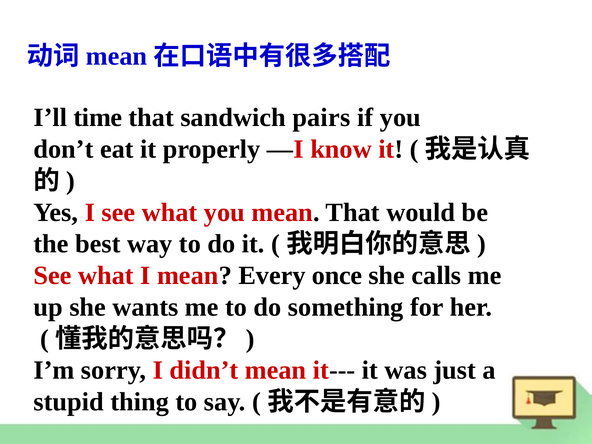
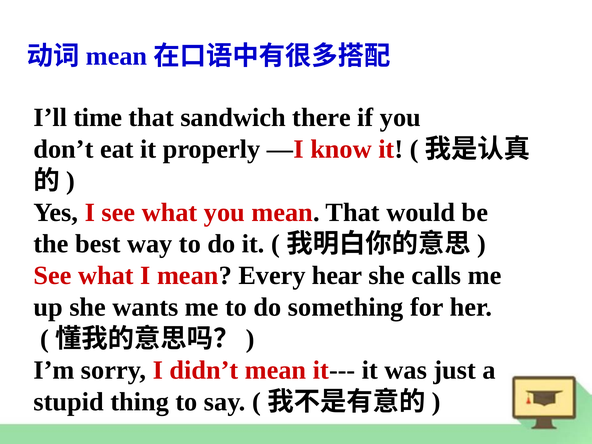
pairs: pairs -> there (321, 118)
once: once -> hear (337, 276)
